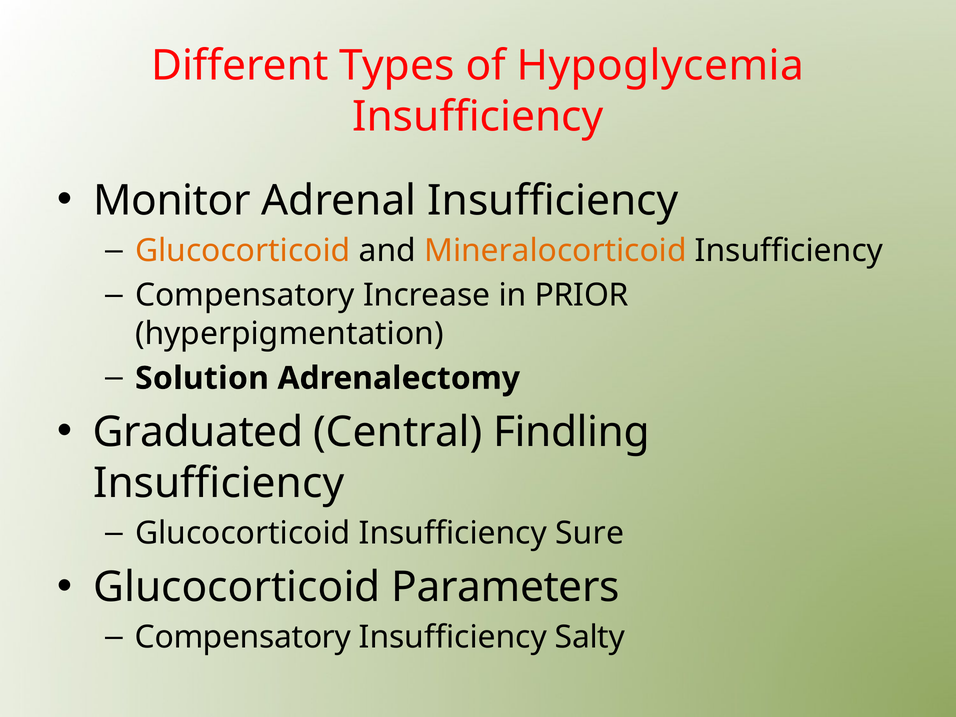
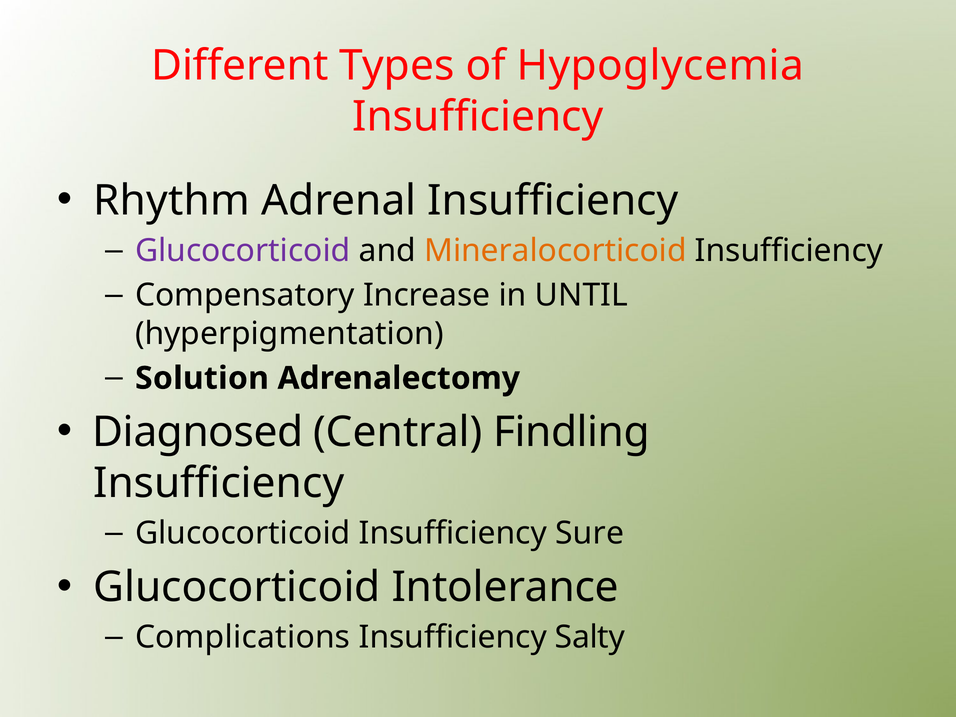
Monitor: Monitor -> Rhythm (172, 201)
Glucocorticoid colour: orange -> purple (243, 251)
PRIOR: PRIOR -> UNTIL (581, 295)
Graduated: Graduated -> Diagnosed (198, 432)
Parameters: Parameters -> Intolerance (505, 587)
Compensatory: Compensatory -> Complications (243, 637)
